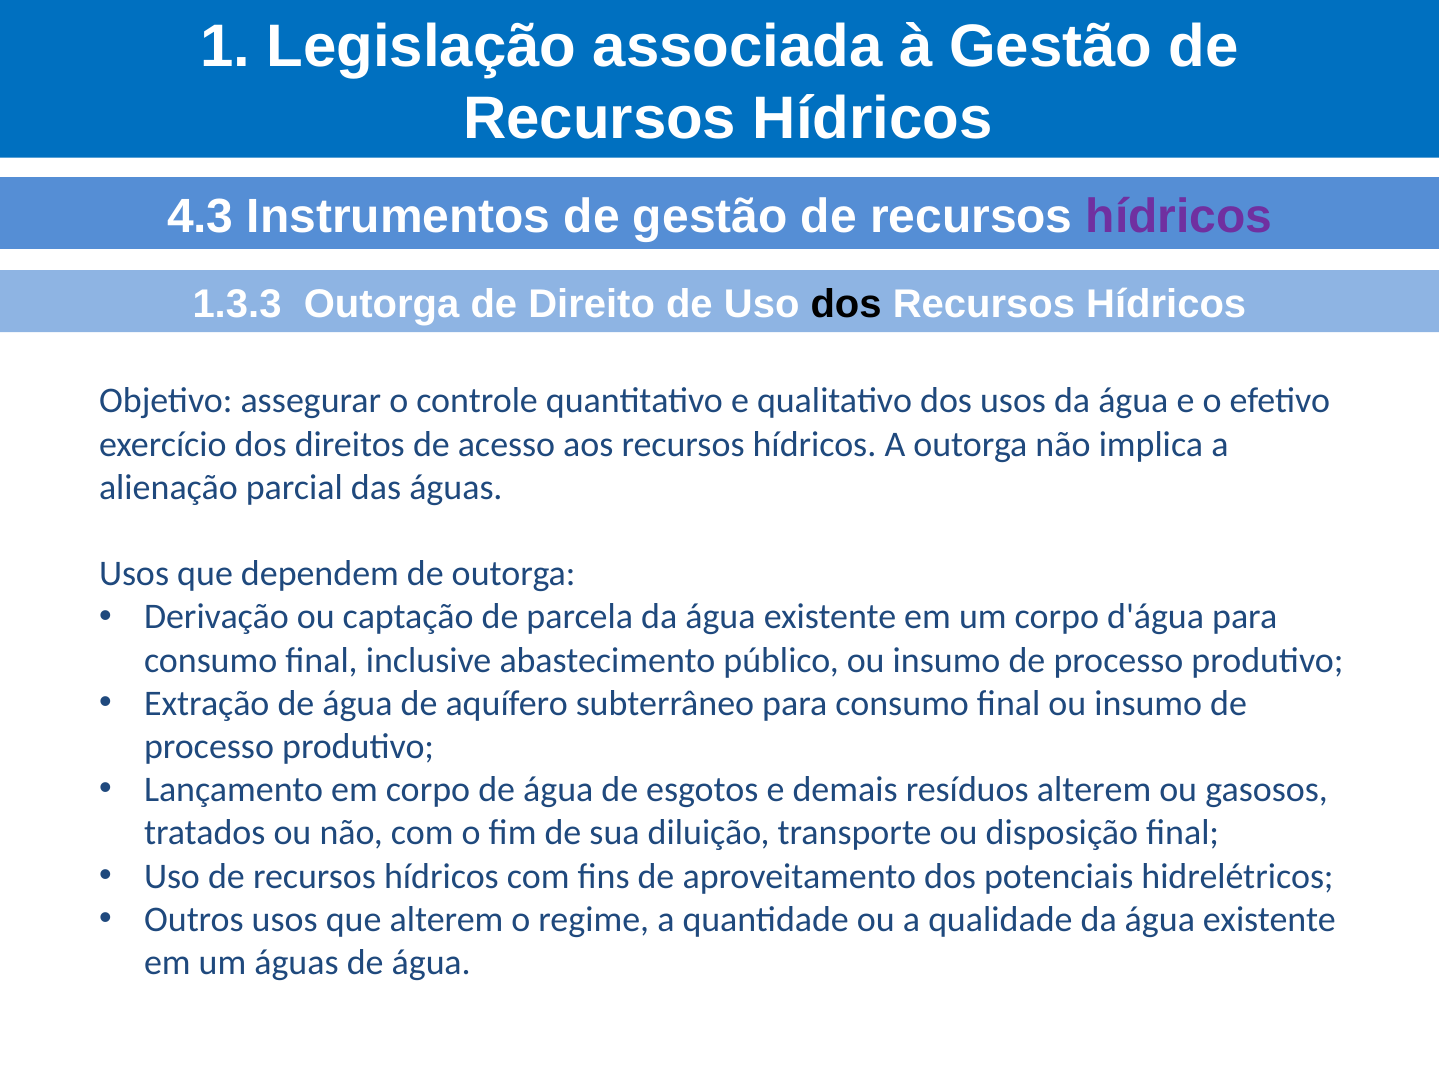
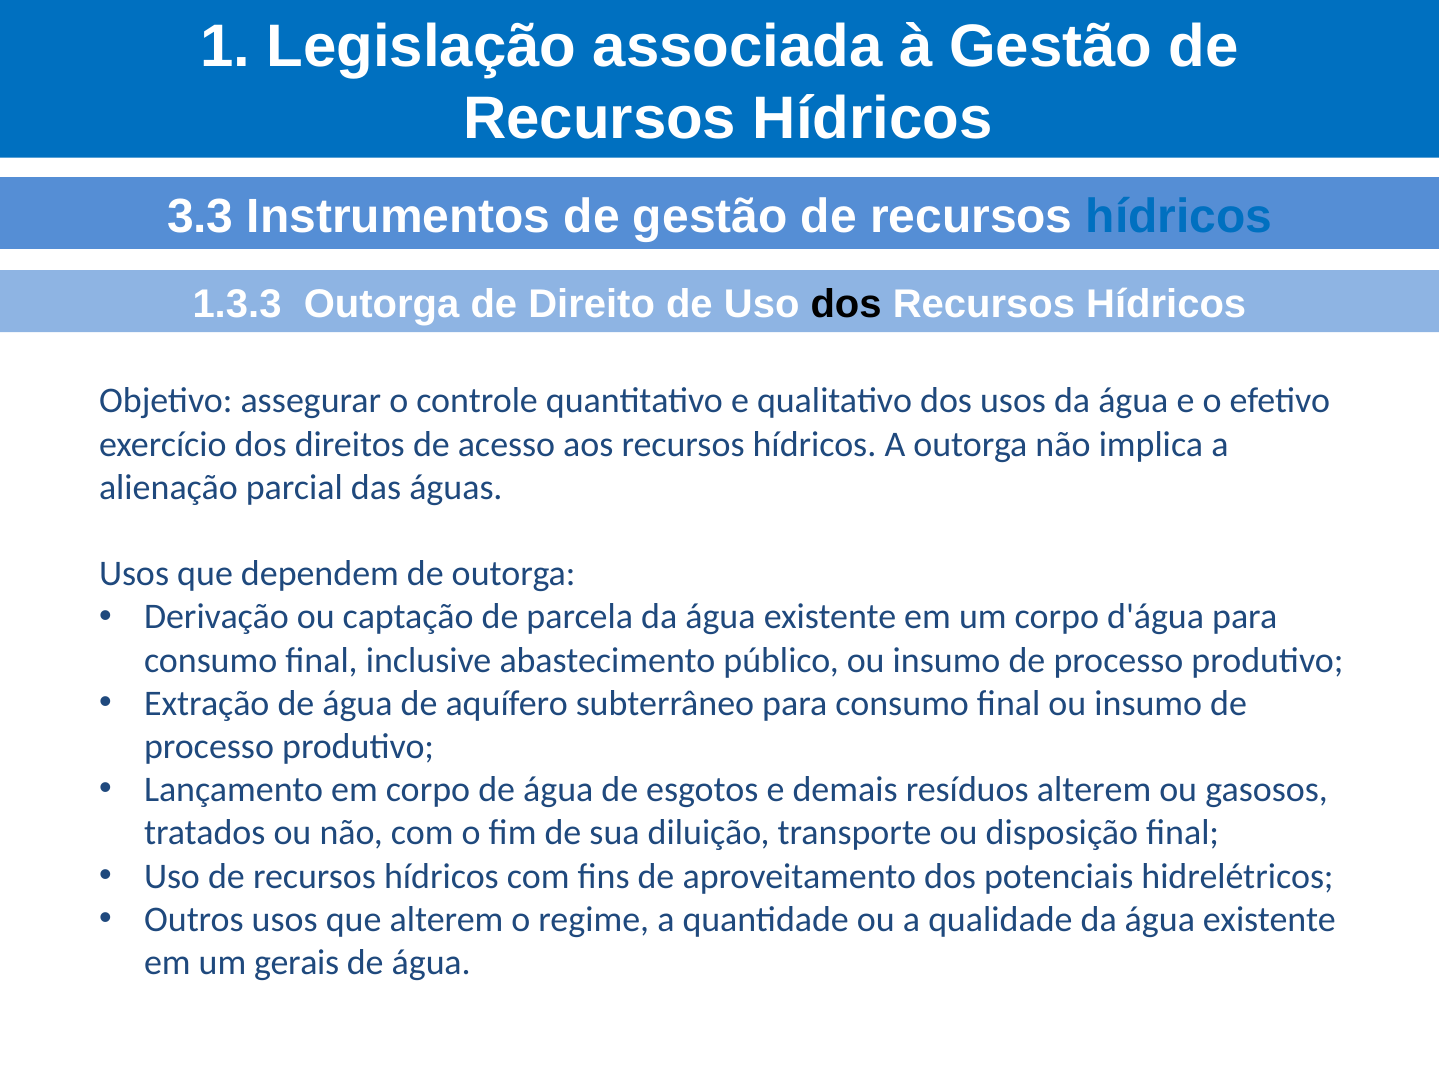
4.3: 4.3 -> 3.3 (200, 216)
hídricos colour: purple -> blue (1179, 216)
um águas: águas -> gerais (297, 962)
